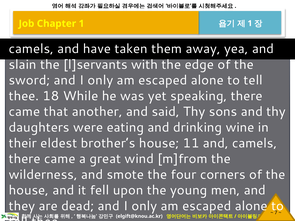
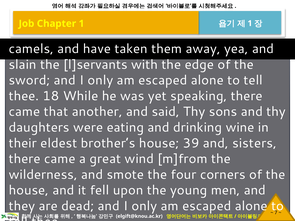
11: 11 -> 39 (191, 143)
and camels: camels -> sisters (255, 143)
